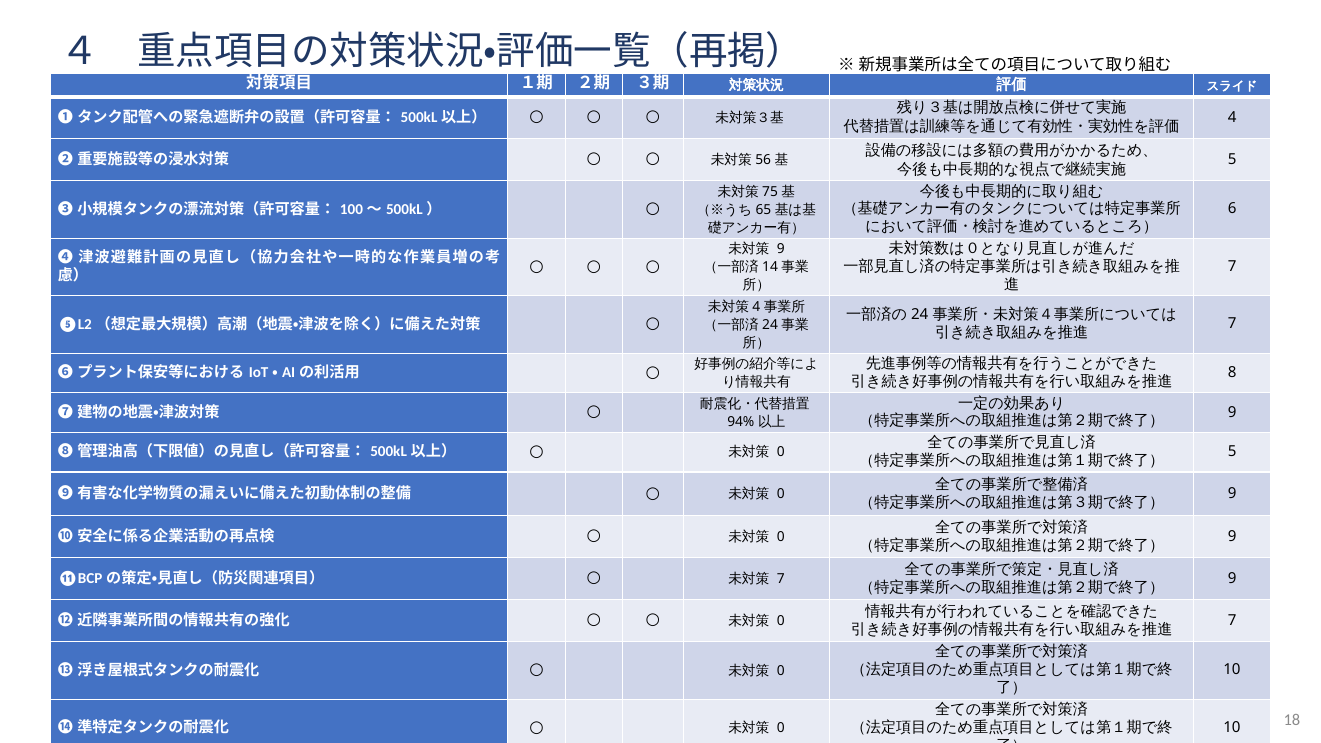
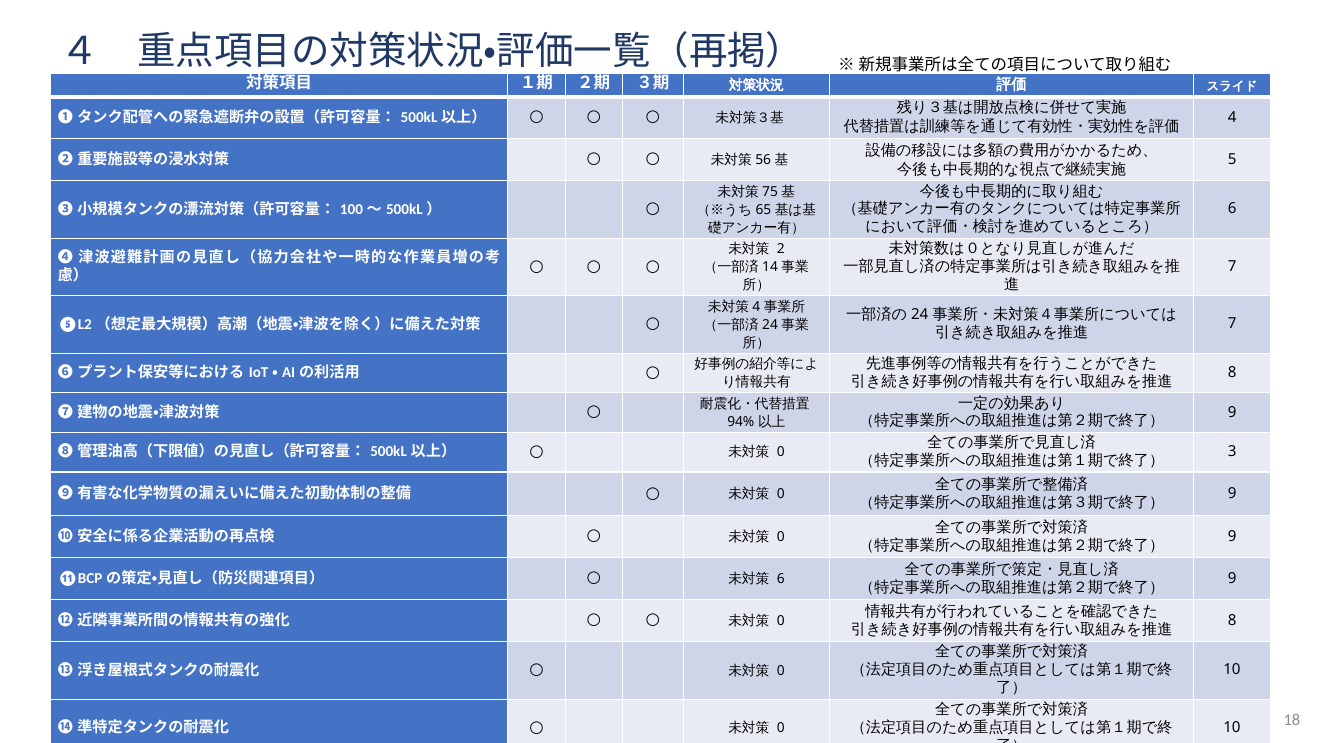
9: 9 -> 2 (781, 249)
5: 5 -> 3 (1232, 452)
7: 7 -> 6 (781, 579)
7: 7 -> 8 (1232, 620)
